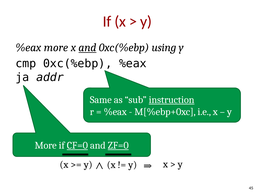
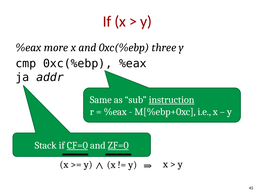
and underline: present -> none (87, 48)
using: using -> three (164, 48)
More: More -> Stack (46, 146)
